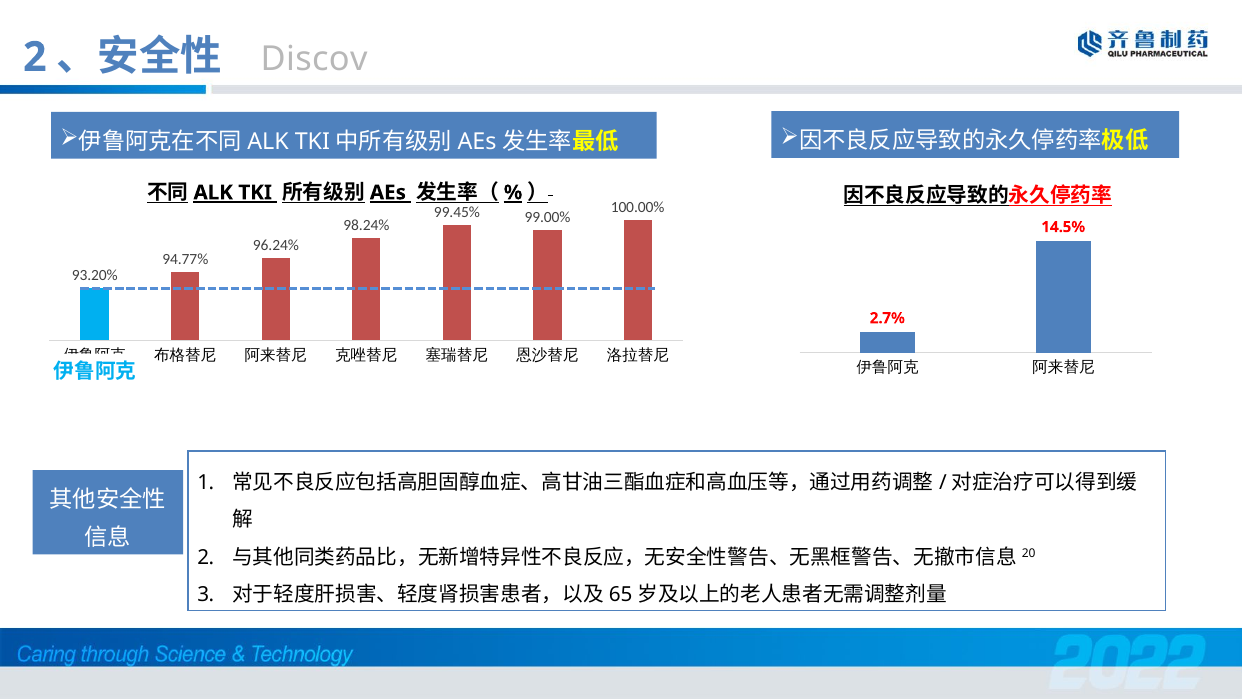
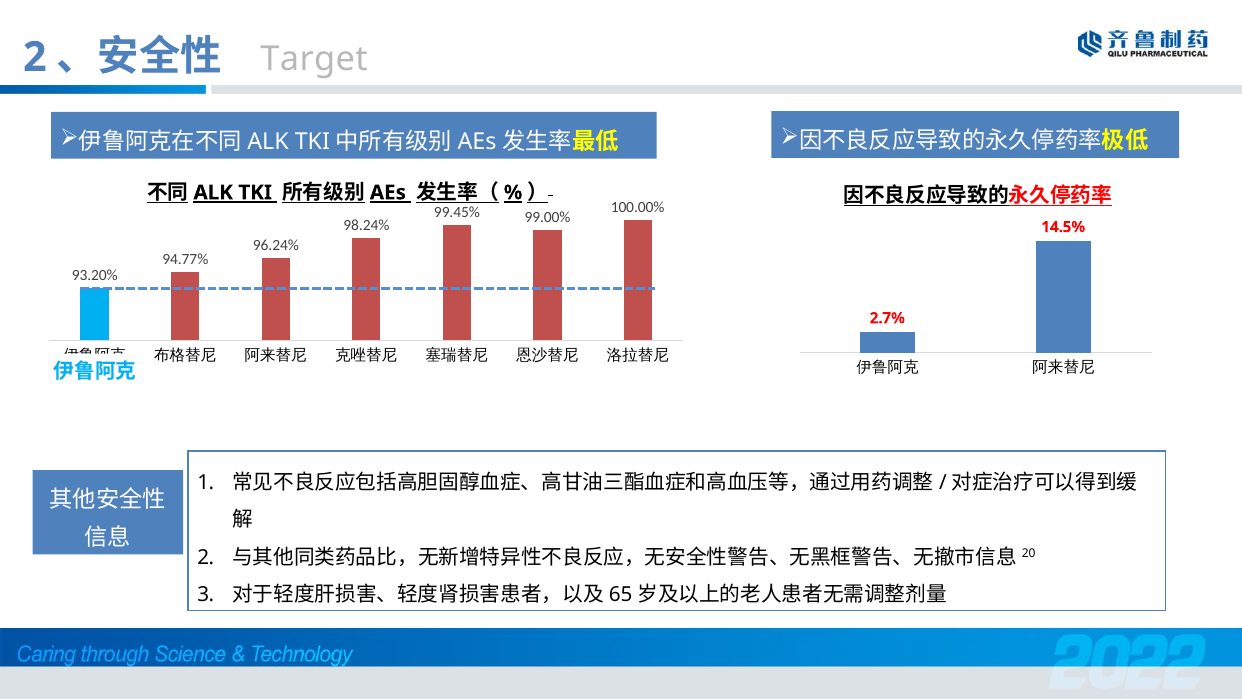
Discov: Discov -> Target (314, 59)
